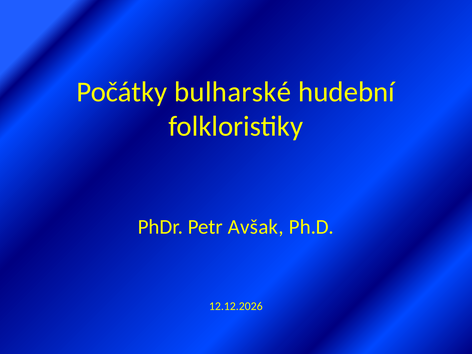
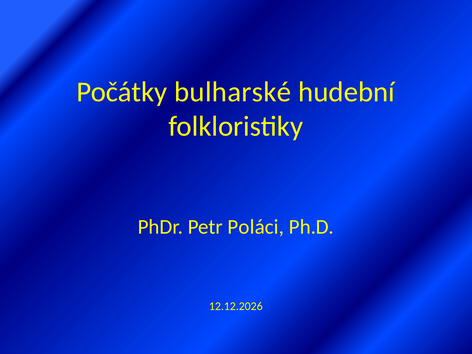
Avšak: Avšak -> Poláci (256, 227)
